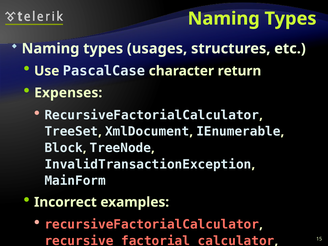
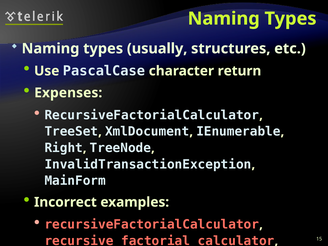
usages: usages -> usually (157, 49)
Block: Block -> Right (64, 148)
